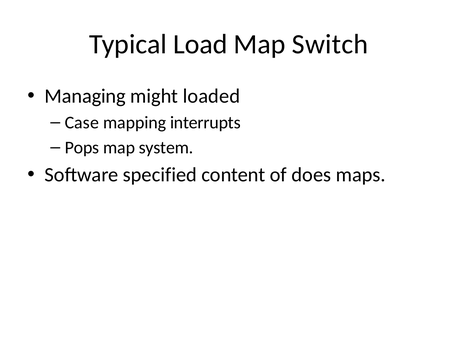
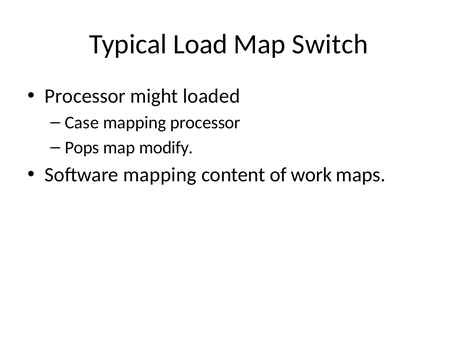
Managing: Managing -> Processor (85, 96)
mapping interrupts: interrupts -> processor (205, 122)
system: system -> modify (166, 147)
Software specified: specified -> mapping (160, 174)
does: does -> work (311, 174)
